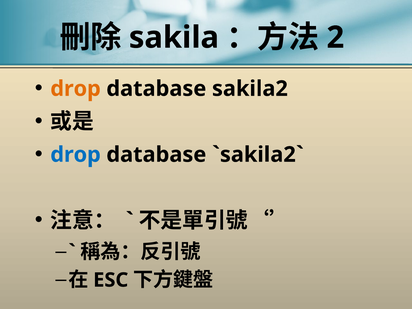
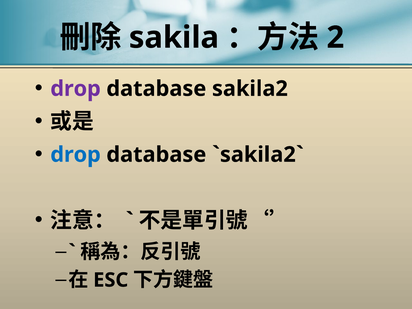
drop colour: orange -> purple (76, 89)
